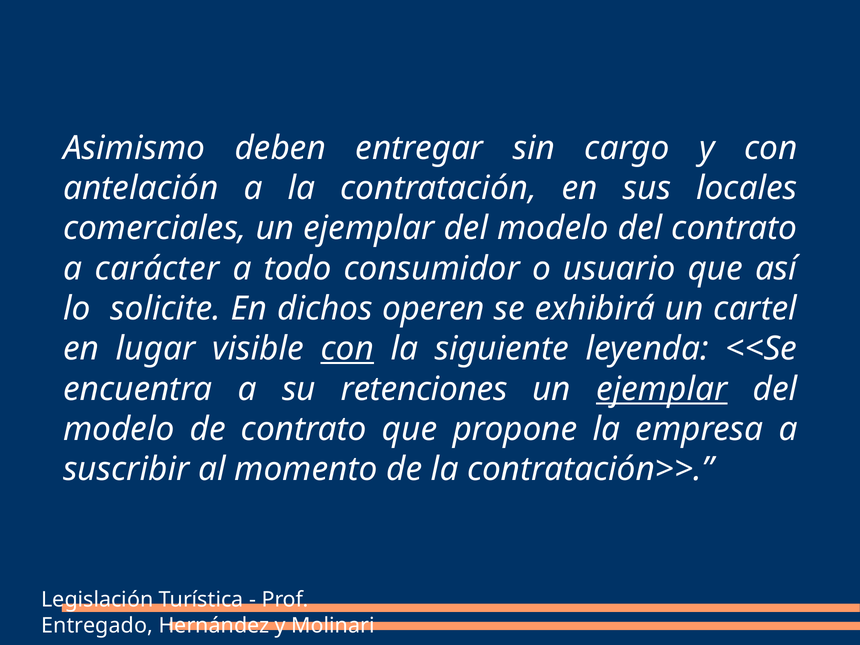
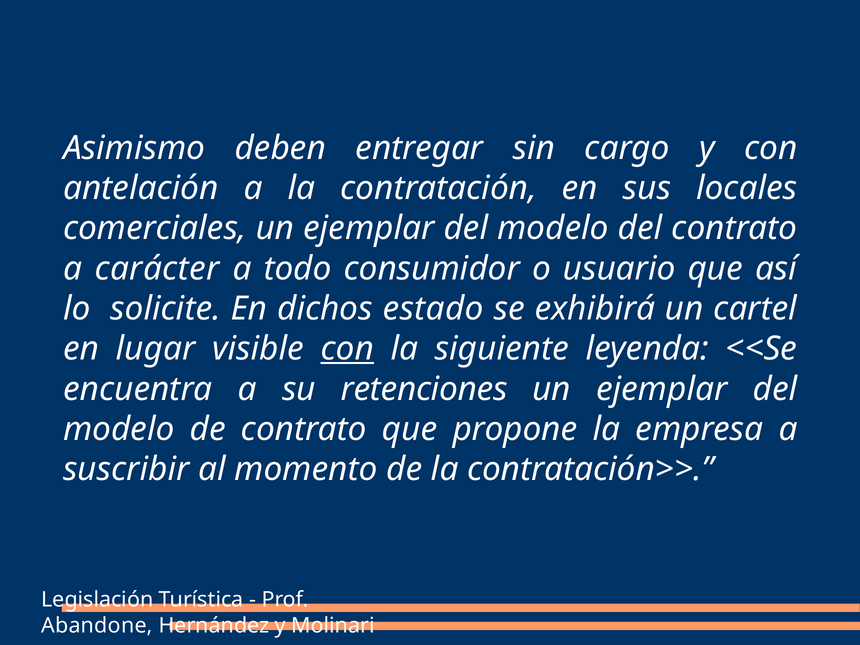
operen: operen -> estado (433, 309)
ejemplar underline: present -> none (662, 389)
Entregado: Entregado -> Abandone (97, 626)
